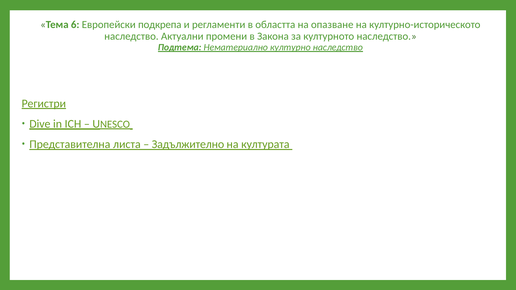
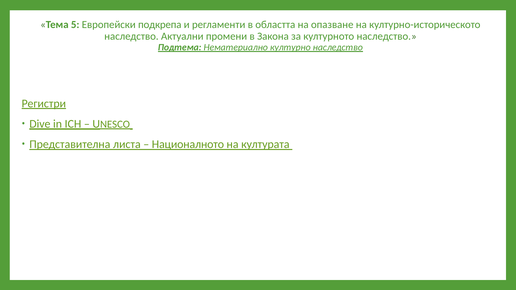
6: 6 -> 5 (75, 25)
Задължително: Задължително -> Националното (188, 144)
